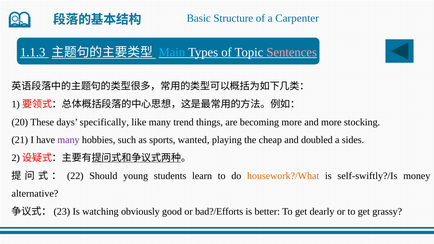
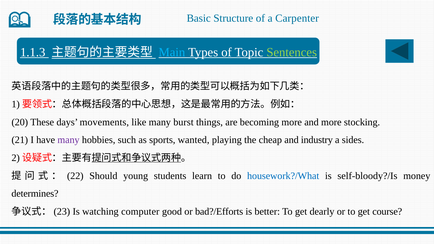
Sentences colour: pink -> light green (292, 52)
specifically: specifically -> movements (104, 122)
trend: trend -> burst (183, 122)
doubled: doubled -> industry (317, 140)
housework?/What colour: orange -> blue (283, 176)
self-swiftly?/Is: self-swiftly?/Is -> self-bloody?/Is (367, 176)
alternative: alternative -> determines (35, 194)
obviously: obviously -> computer (140, 212)
grassy: grassy -> course (387, 212)
